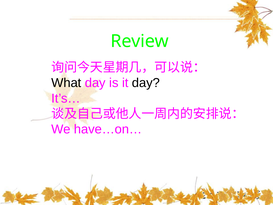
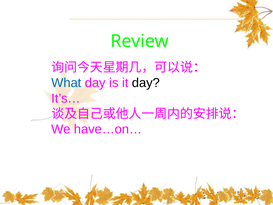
What colour: black -> blue (66, 83)
